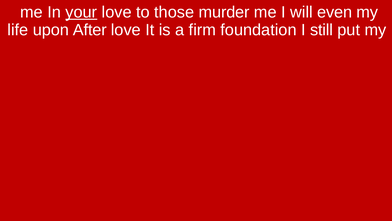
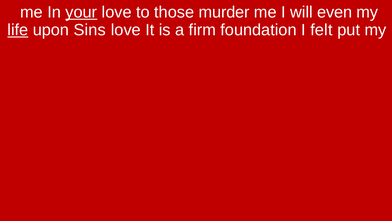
life underline: none -> present (18, 30)
After: After -> Sins (90, 30)
still: still -> felt (321, 30)
